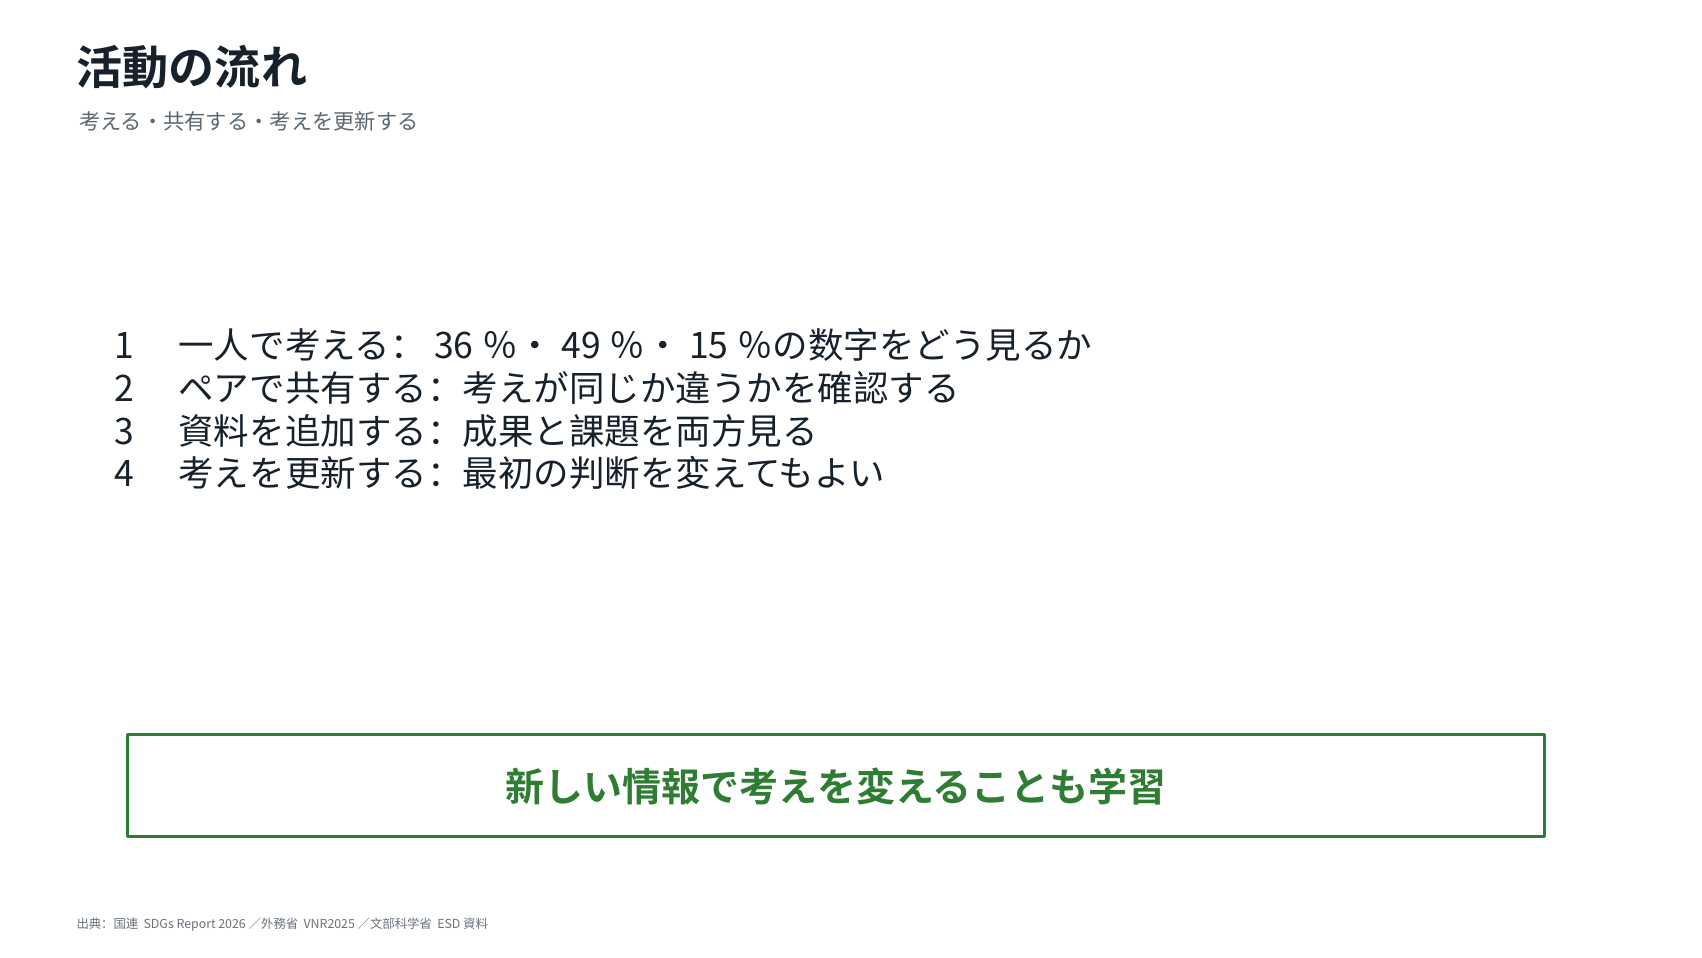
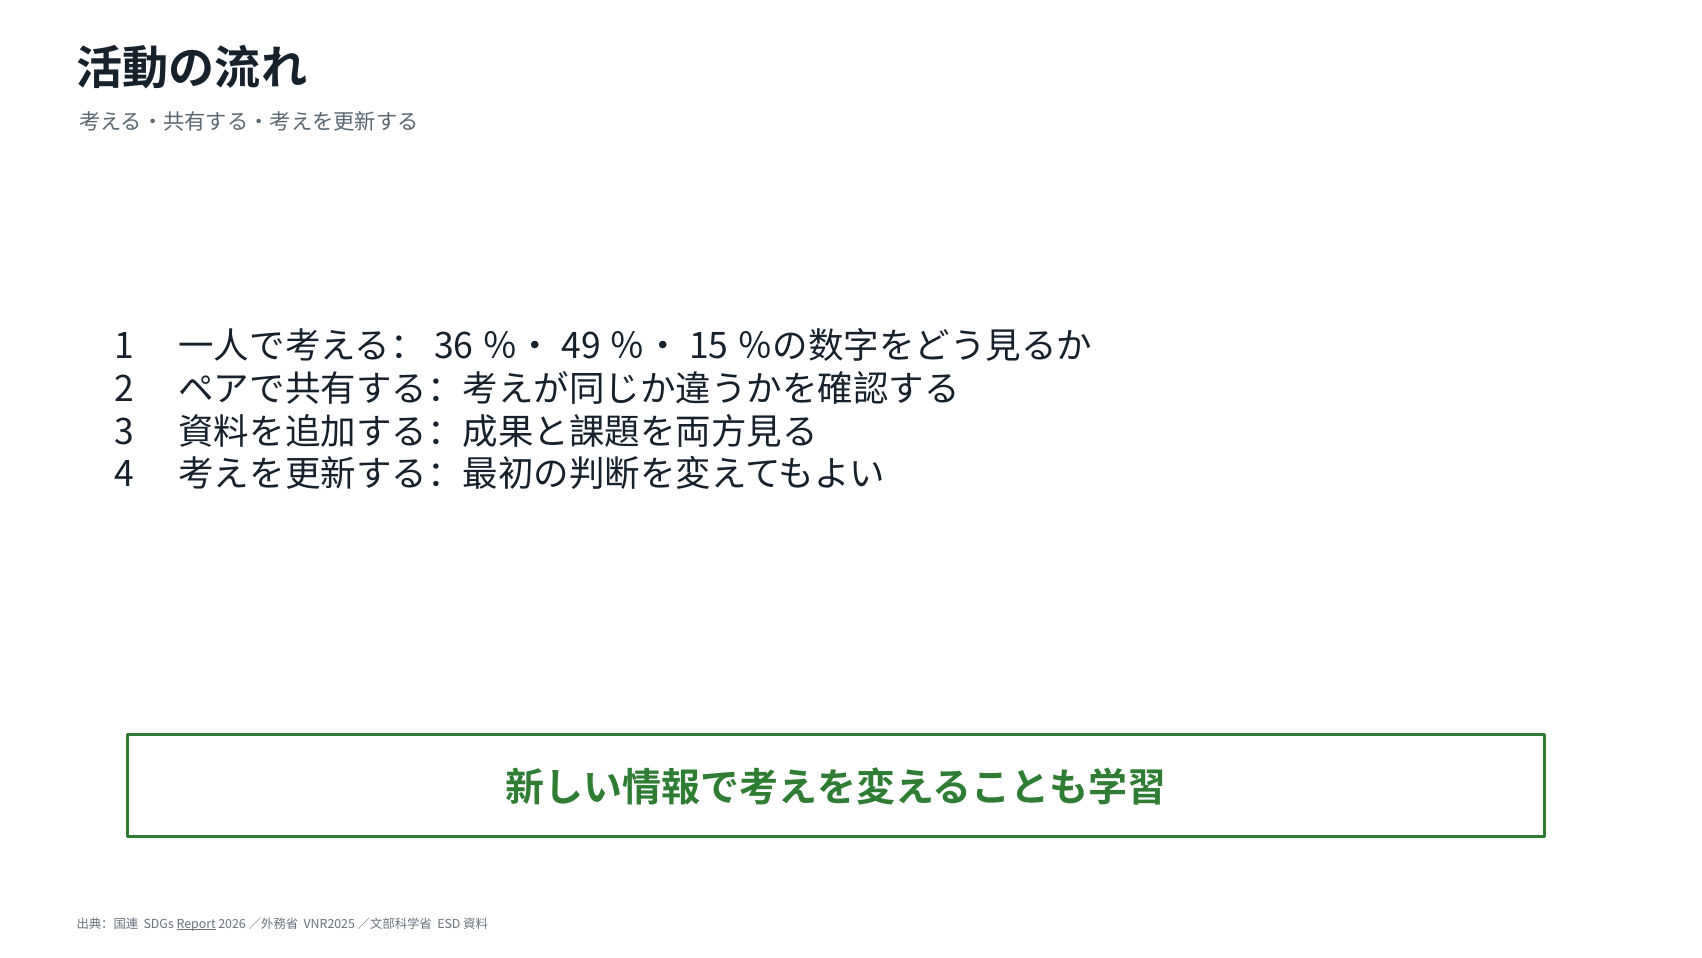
Report underline: none -> present (196, 924)
